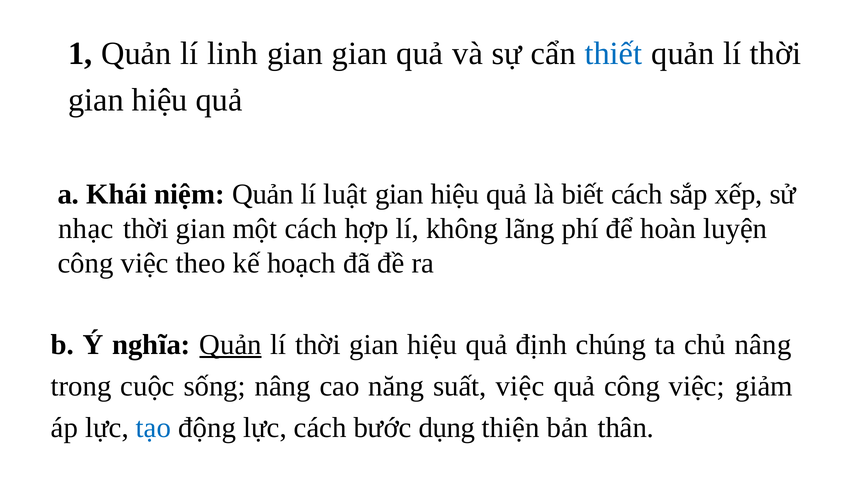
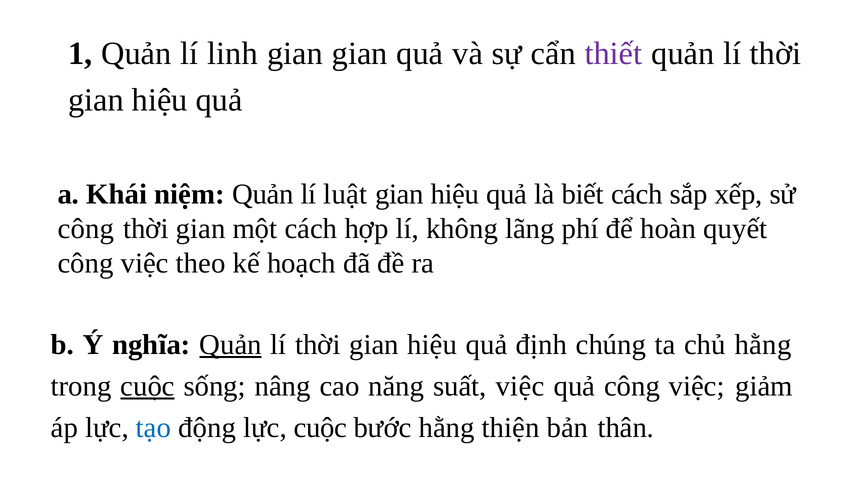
thiết colour: blue -> purple (613, 53)
nhạc: nhạc -> công (86, 229)
luyện: luyện -> quyết (735, 229)
chủ nâng: nâng -> hằng (763, 345)
cuộc underline: none -> present (148, 386)
lực cách: cách -> cuộc (320, 428)
bước dụng: dụng -> hằng (447, 428)
